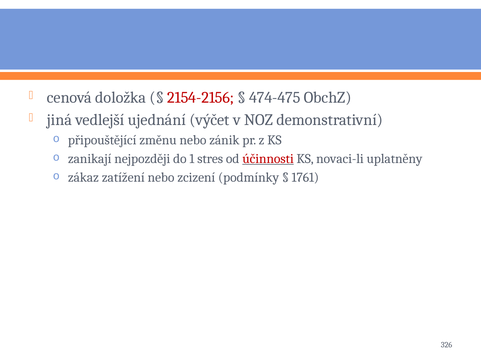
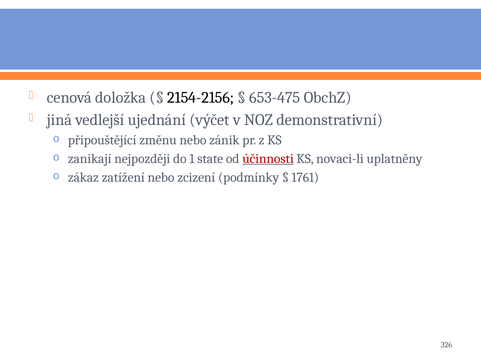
2154-2156 colour: red -> black (201, 97)
474-475: 474-475 -> 653-475 (275, 97)
stres: stres -> state (210, 159)
